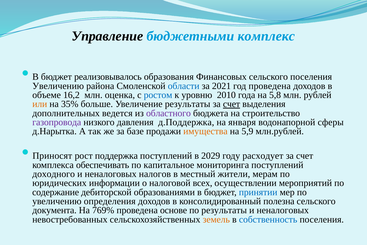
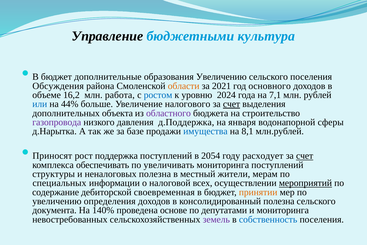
комплекс: комплекс -> культура (266, 36)
реализовывалось: реализовывалось -> дополнительные (108, 77)
образования Финансовых: Финансовых -> Увеличению (221, 77)
Увеличению: Увеличению -> Обсуждения (58, 86)
области colour: blue -> orange (184, 86)
год проведена: проведена -> основного (270, 86)
оценка: оценка -> работа (120, 95)
2010: 2010 -> 2024 (226, 95)
5,8: 5,8 -> 7,1 (275, 95)
или colour: orange -> blue (40, 104)
35%: 35% -> 44% (70, 104)
Увеличение результаты: результаты -> налогового (188, 104)
ведется: ведется -> объекта (117, 113)
имущества colour: orange -> blue (205, 131)
5,9: 5,9 -> 8,1 (247, 131)
2029: 2029 -> 2054 (211, 156)
счет underline: none -> present (305, 156)
капитальное: капитальное -> увеличивать (169, 165)
доходного: доходного -> структуры (54, 174)
неналоговых налогов: налогов -> полезна (155, 174)
юридических: юридических -> специальных (59, 183)
мероприятий underline: none -> present (305, 183)
образованиями: образованиями -> своевременная (164, 192)
принятии colour: blue -> orange (258, 192)
769%: 769% -> 140% (103, 210)
по результаты: результаты -> депутатами (224, 210)
неналоговых: неналоговых -> мониторинга (283, 210)
земель colour: orange -> purple (216, 219)
